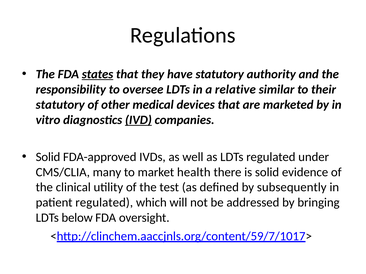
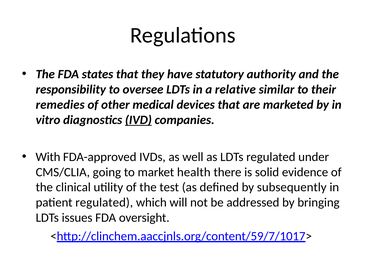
states underline: present -> none (98, 74)
statutory: statutory -> remedies (60, 105)
Solid: Solid -> With (48, 157)
many: many -> going (107, 172)
below: below -> issues (77, 218)
